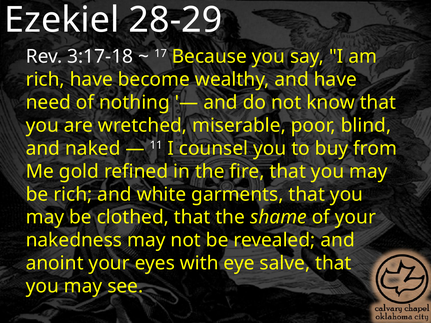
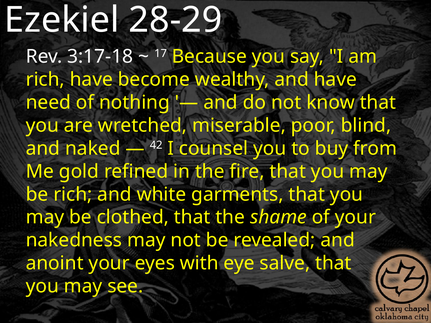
11: 11 -> 42 (156, 145)
